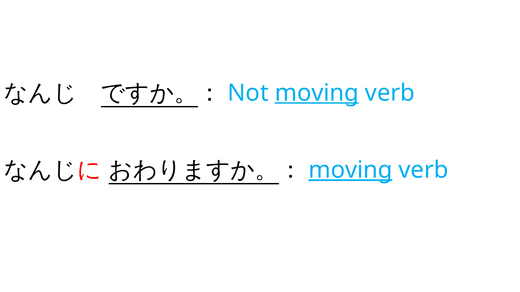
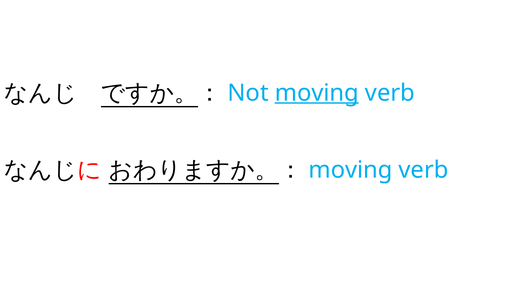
moving underline: present -> none (350, 170)
